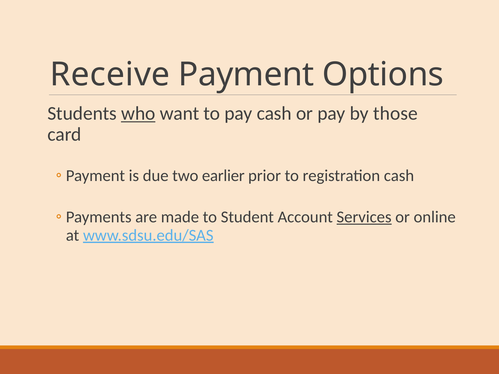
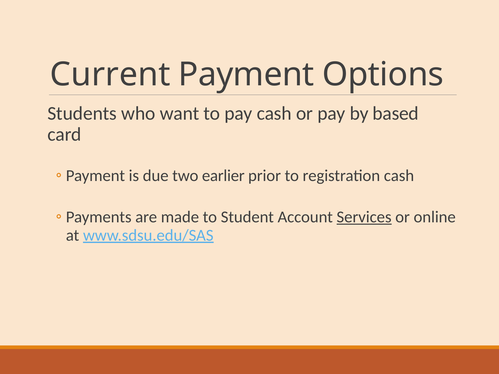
Receive: Receive -> Current (110, 75)
who underline: present -> none (138, 114)
those: those -> based (396, 114)
